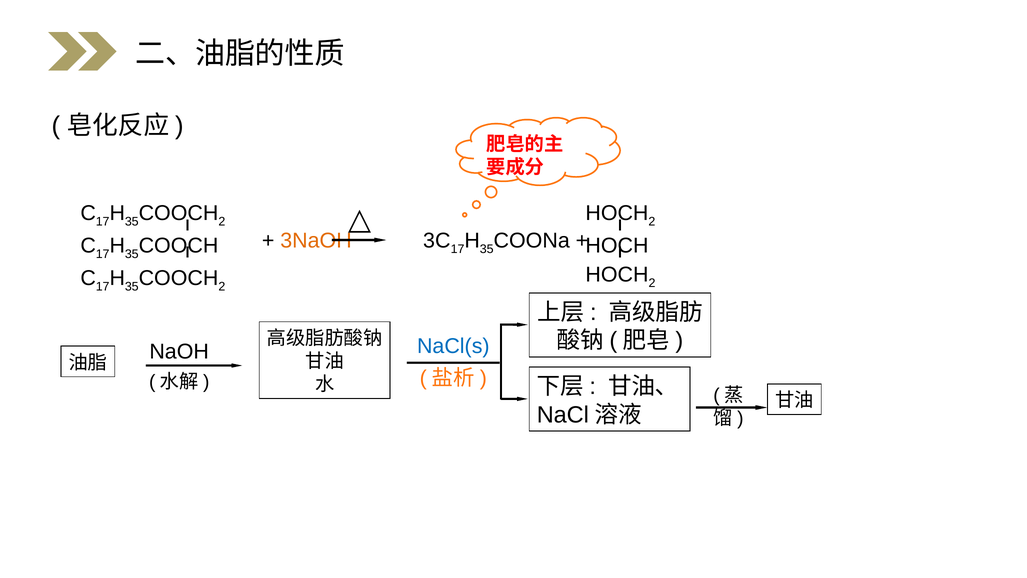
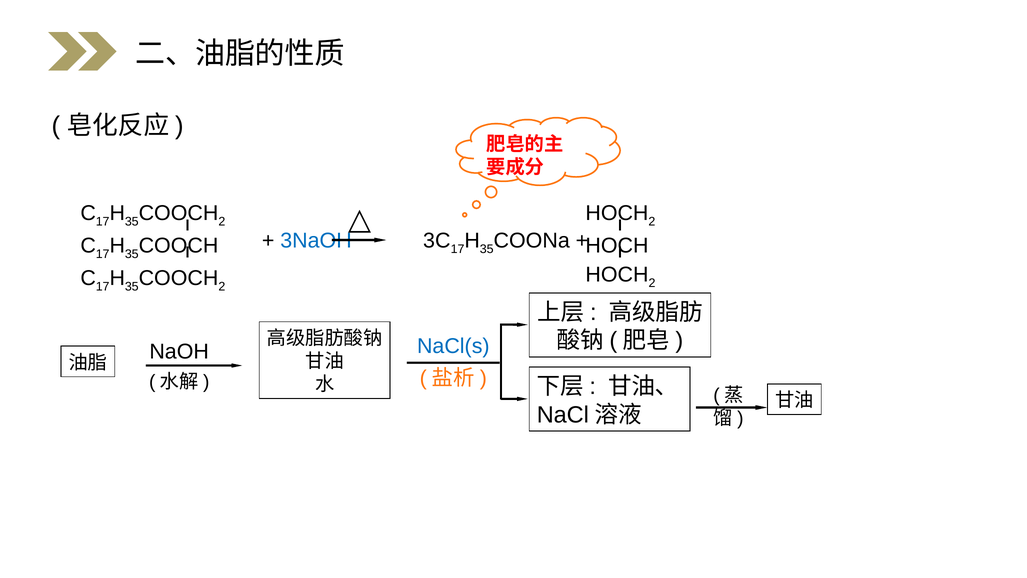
3NaOH colour: orange -> blue (316, 241)
